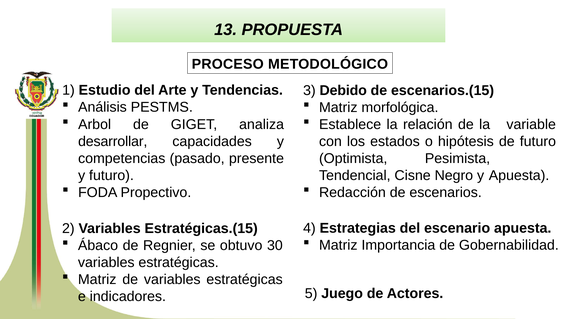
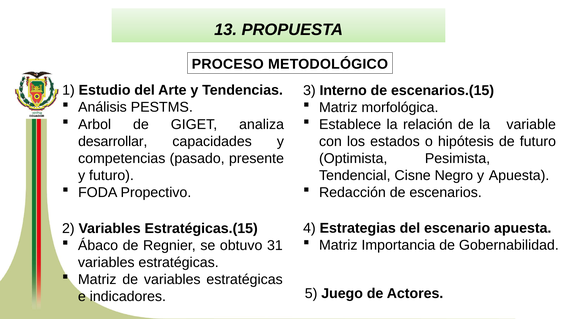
Debido: Debido -> Interno (343, 90)
30: 30 -> 31 (275, 245)
